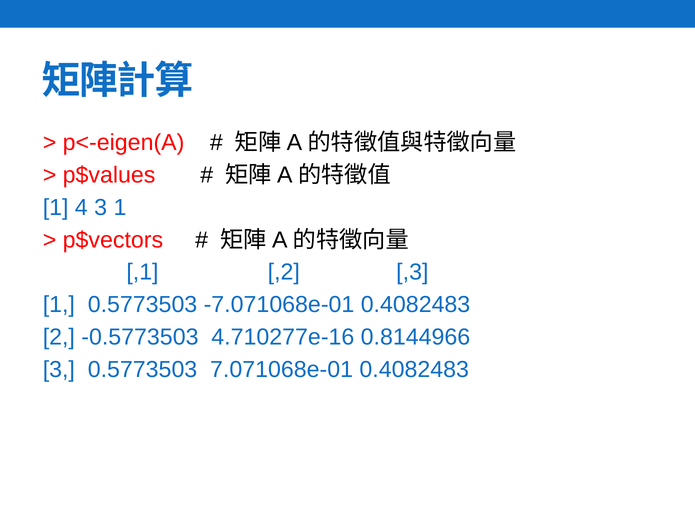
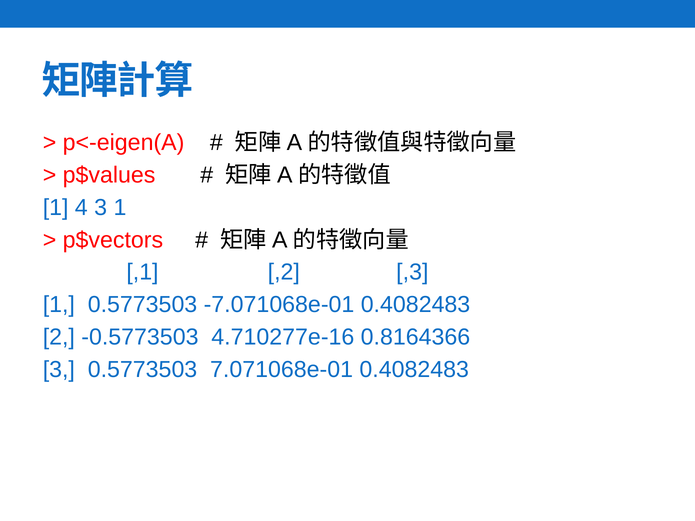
0.8144966: 0.8144966 -> 0.8164366 (415, 337)
